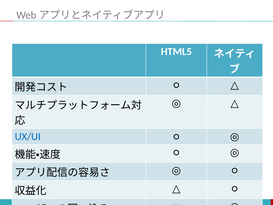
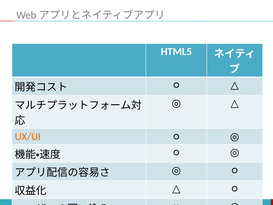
UX/UI colour: blue -> orange (28, 136)
